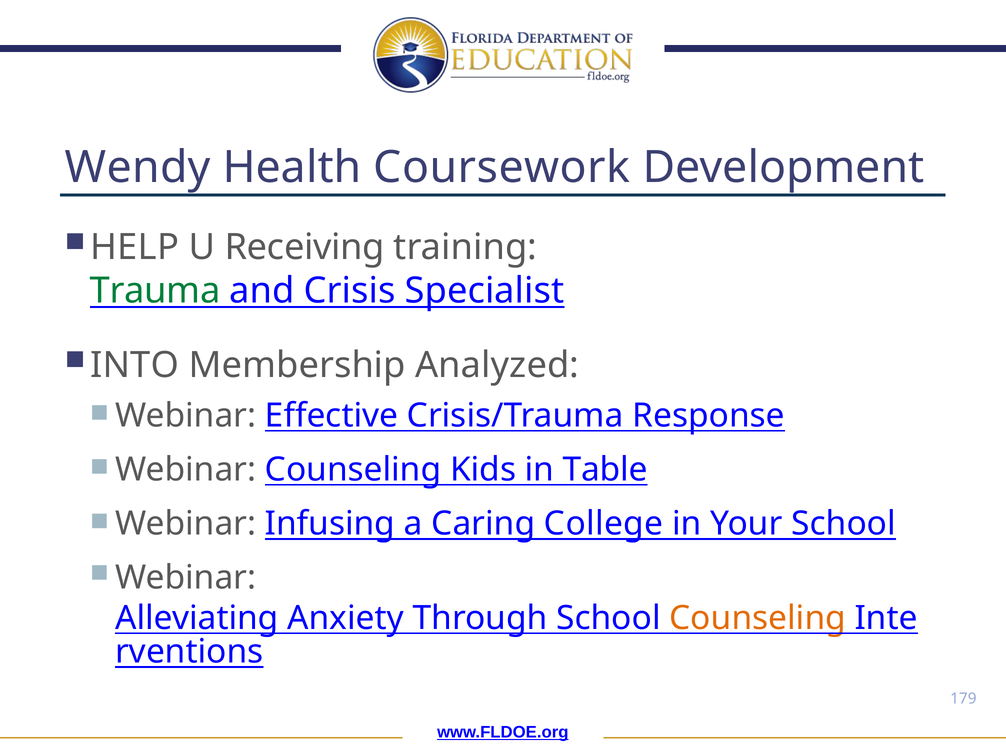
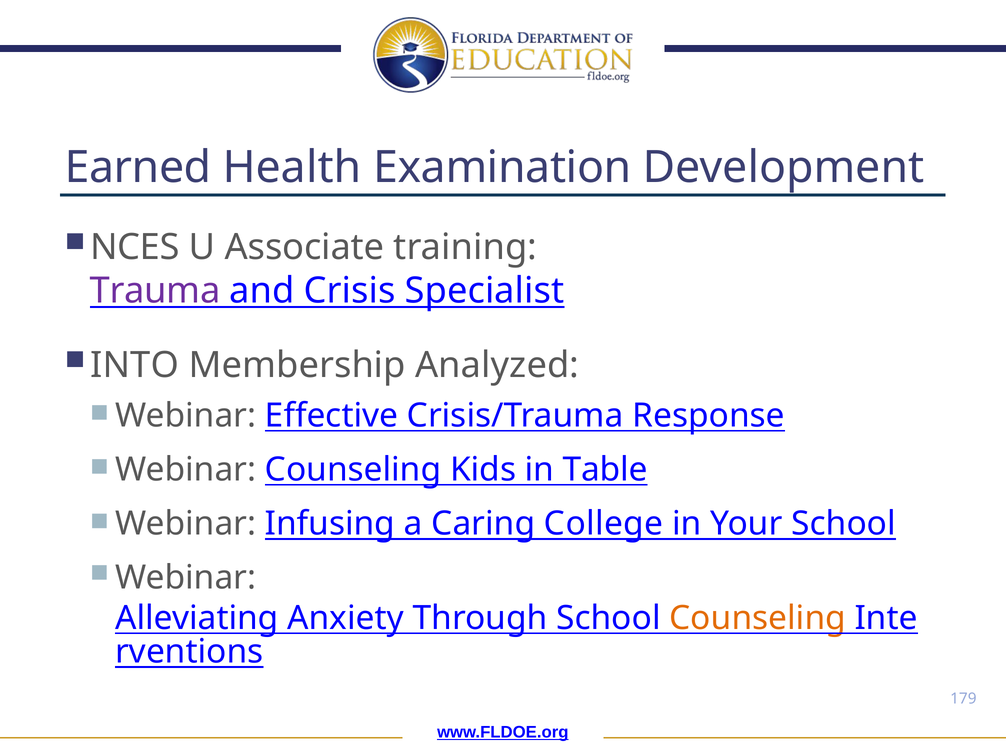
Wendy: Wendy -> Earned (138, 167)
Coursework: Coursework -> Examination (502, 167)
HELP: HELP -> NCES (135, 247)
Receiving: Receiving -> Associate (305, 247)
Trauma colour: green -> purple (155, 291)
